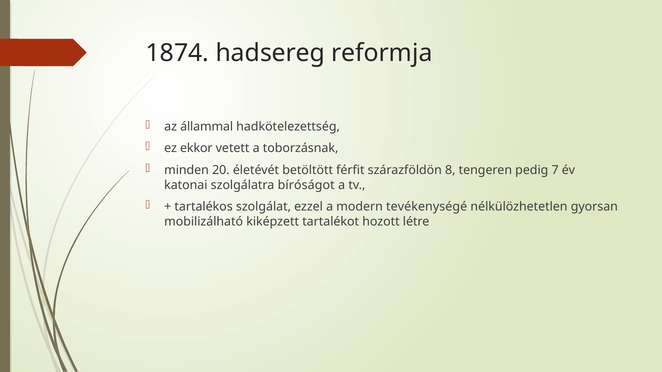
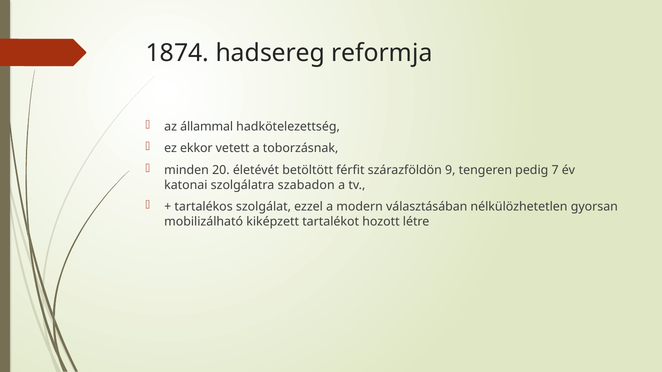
8: 8 -> 9 (450, 170)
bíróságot: bíróságot -> szabadon (306, 185)
tevékenységé: tevékenységé -> választásában (427, 207)
